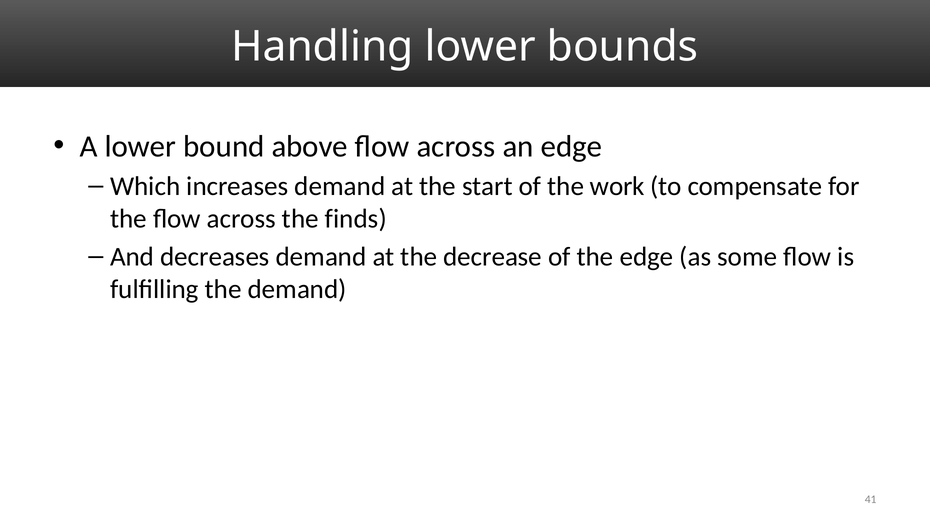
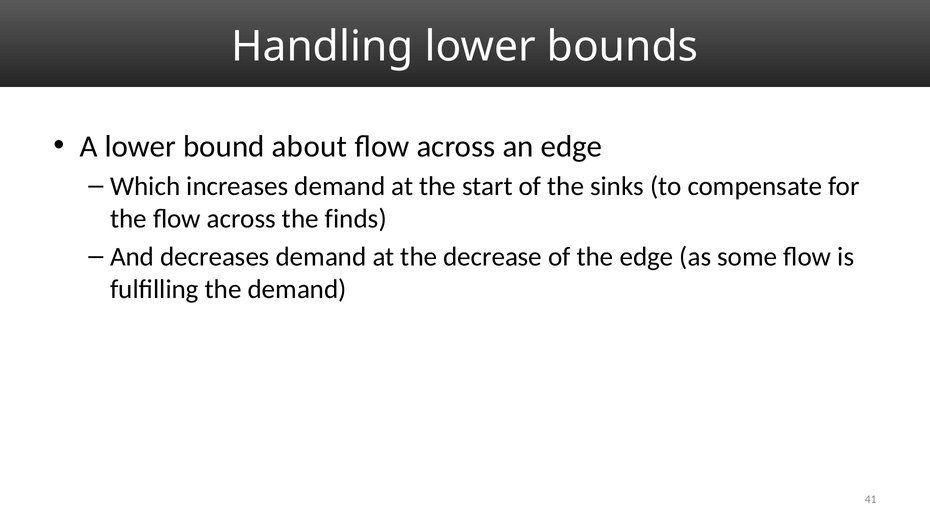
above: above -> about (309, 146)
work: work -> sinks (617, 186)
